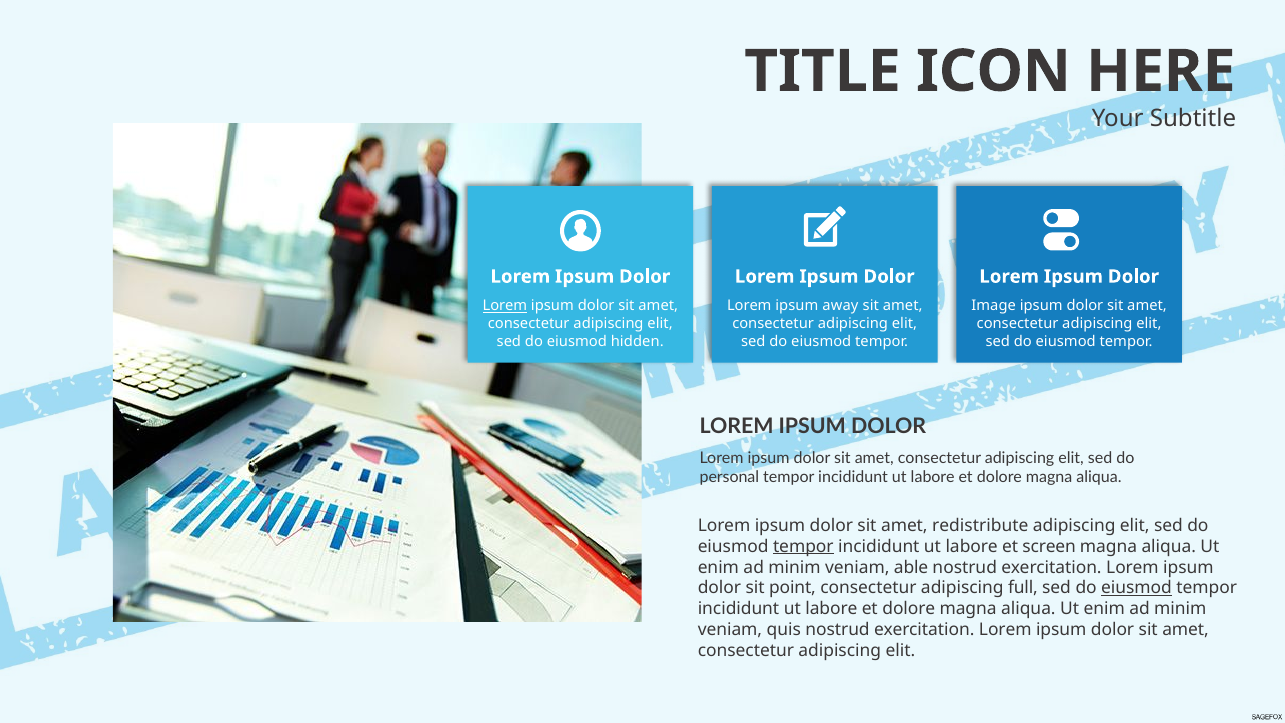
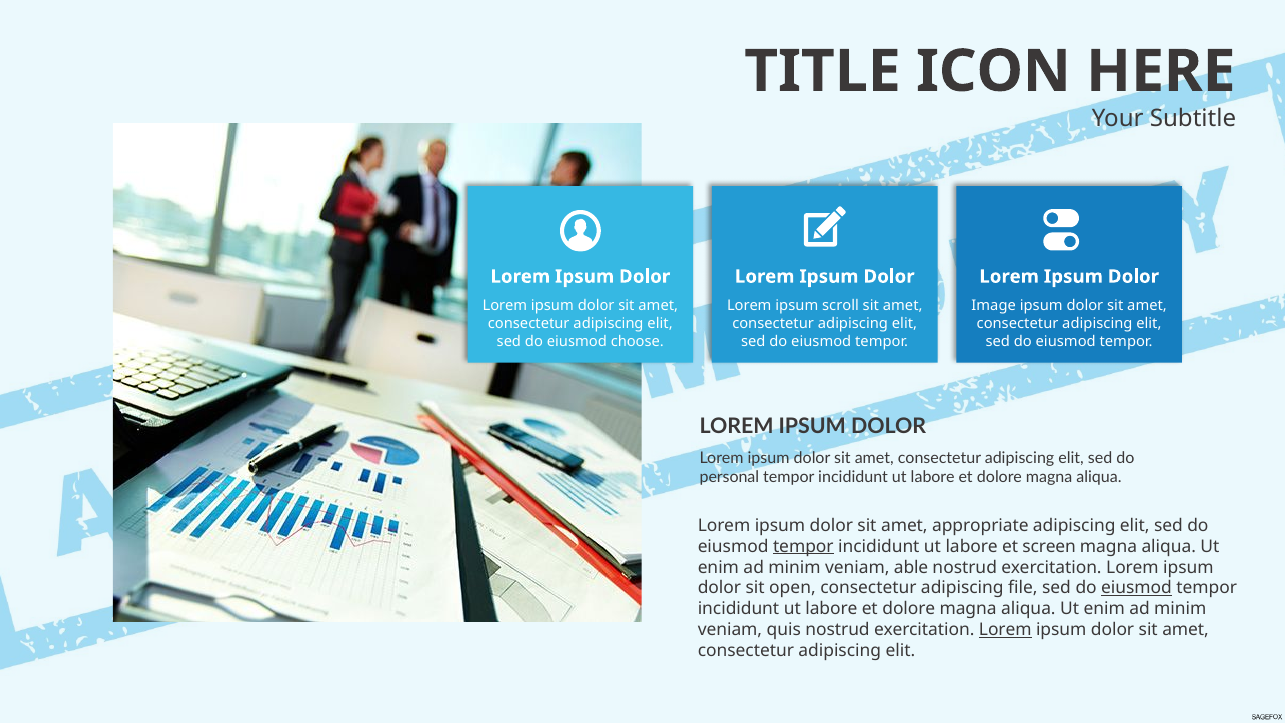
Lorem underline: present -> none (505, 306)
away: away -> scroll (841, 306)
hidden: hidden -> choose (637, 341)
redistribute: redistribute -> appropriate (980, 525)
point: point -> open (792, 588)
full: full -> file (1023, 588)
Lorem underline: none -> present (1005, 630)
